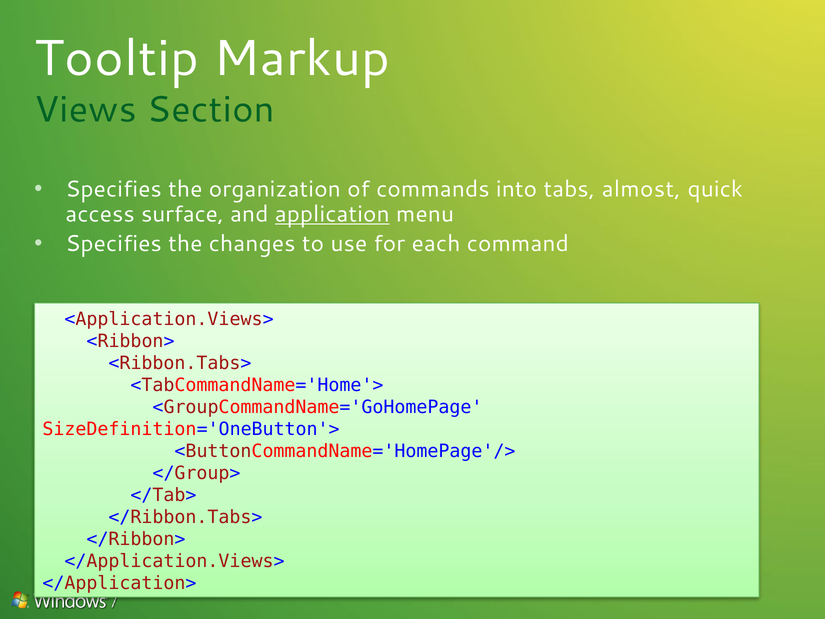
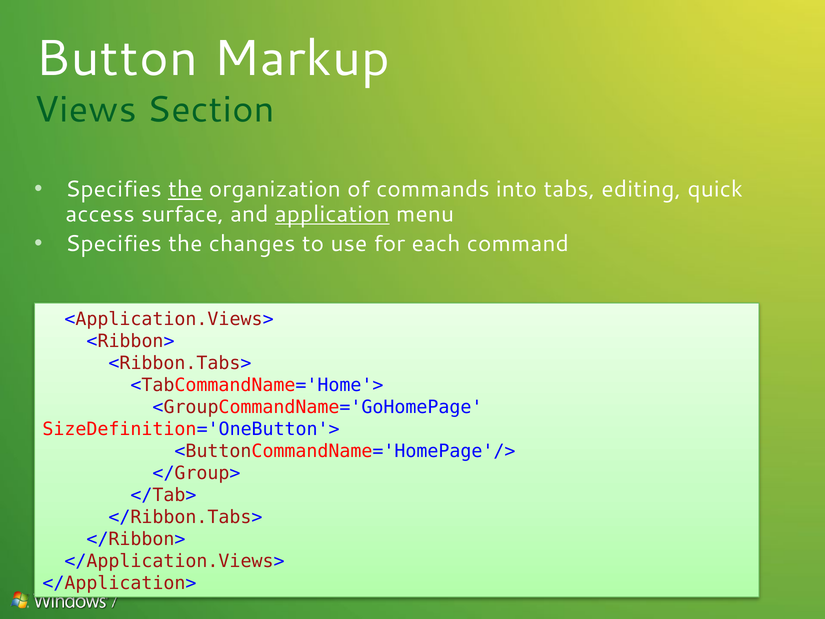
Tooltip: Tooltip -> Button (117, 59)
the underline: none -> present (185, 189)
almost: almost -> editing (641, 189)
